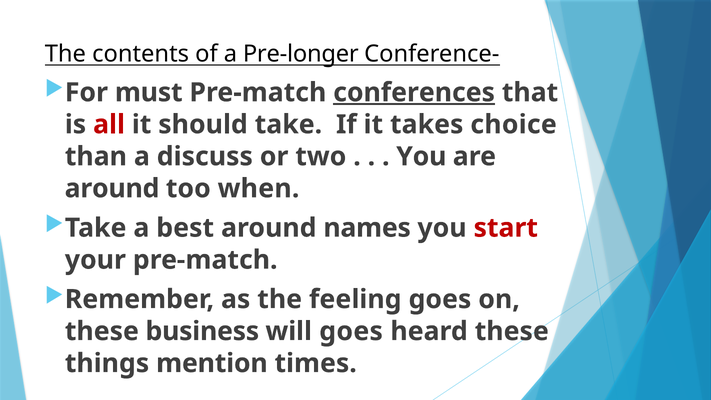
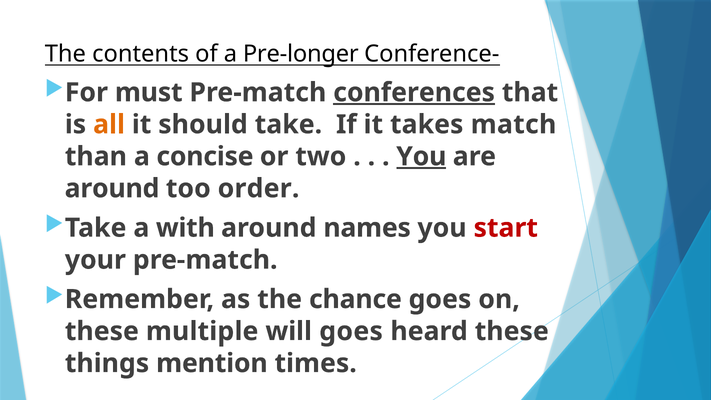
all colour: red -> orange (109, 124)
choice: choice -> match (514, 124)
discuss: discuss -> concise (205, 156)
You underline: none -> present (421, 156)
when: when -> order (258, 188)
best: best -> with (185, 228)
feeling: feeling -> chance (355, 299)
business: business -> multiple (202, 331)
